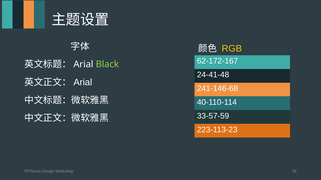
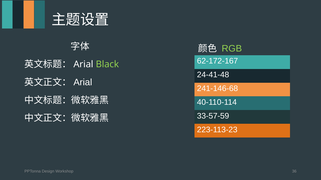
RGB colour: yellow -> light green (232, 49)
